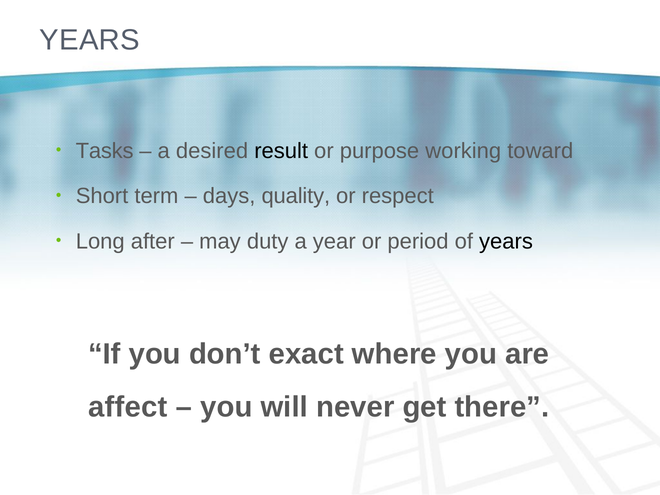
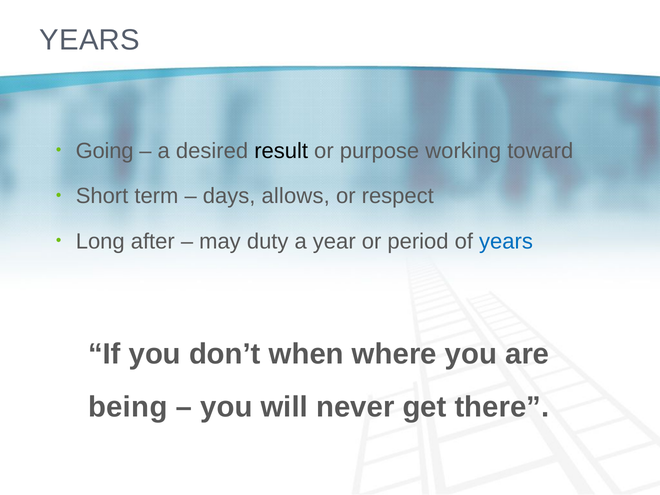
Tasks: Tasks -> Going (105, 151)
quality: quality -> allows (296, 196)
years colour: black -> blue (506, 241)
exact: exact -> when (306, 354)
affect: affect -> being (128, 407)
